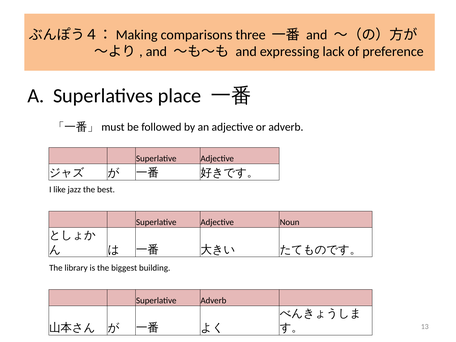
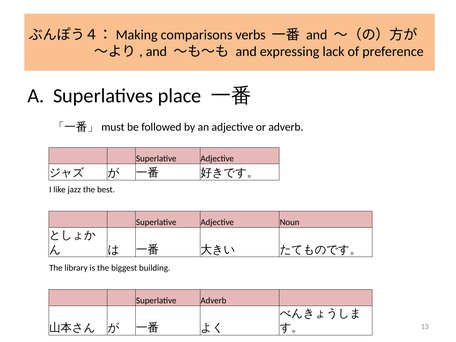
three: three -> verbs (251, 35)
